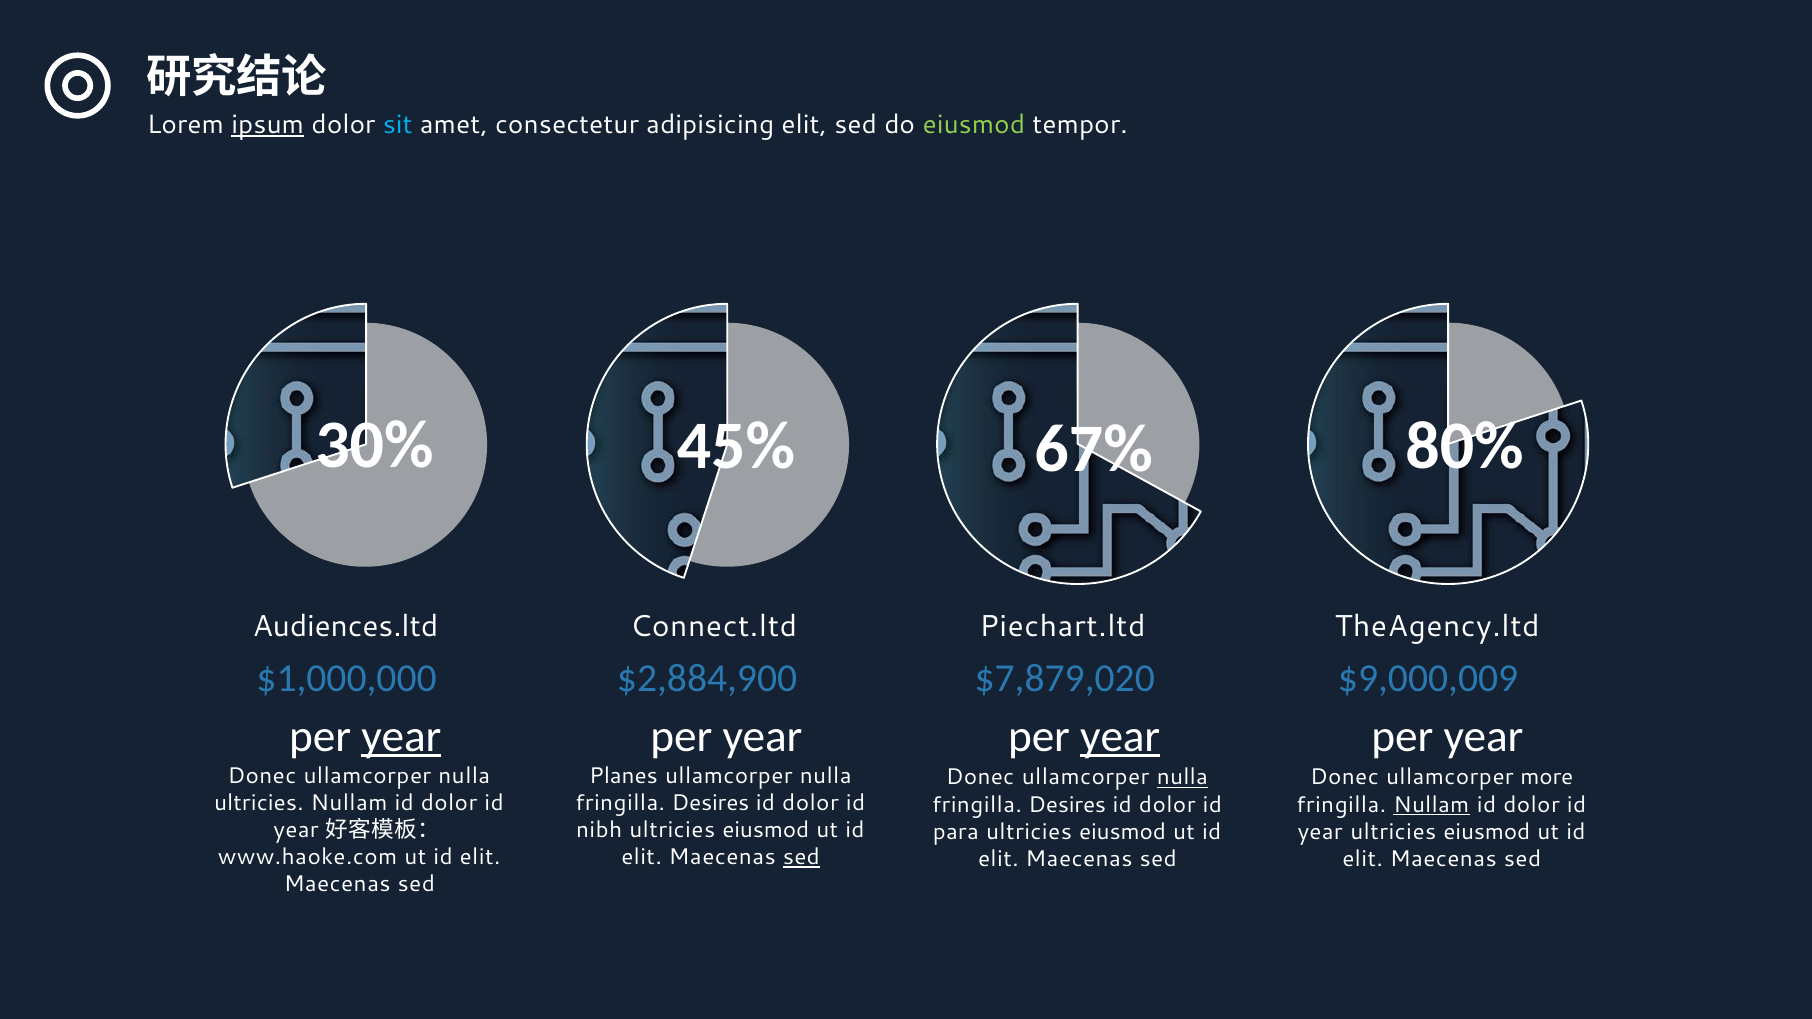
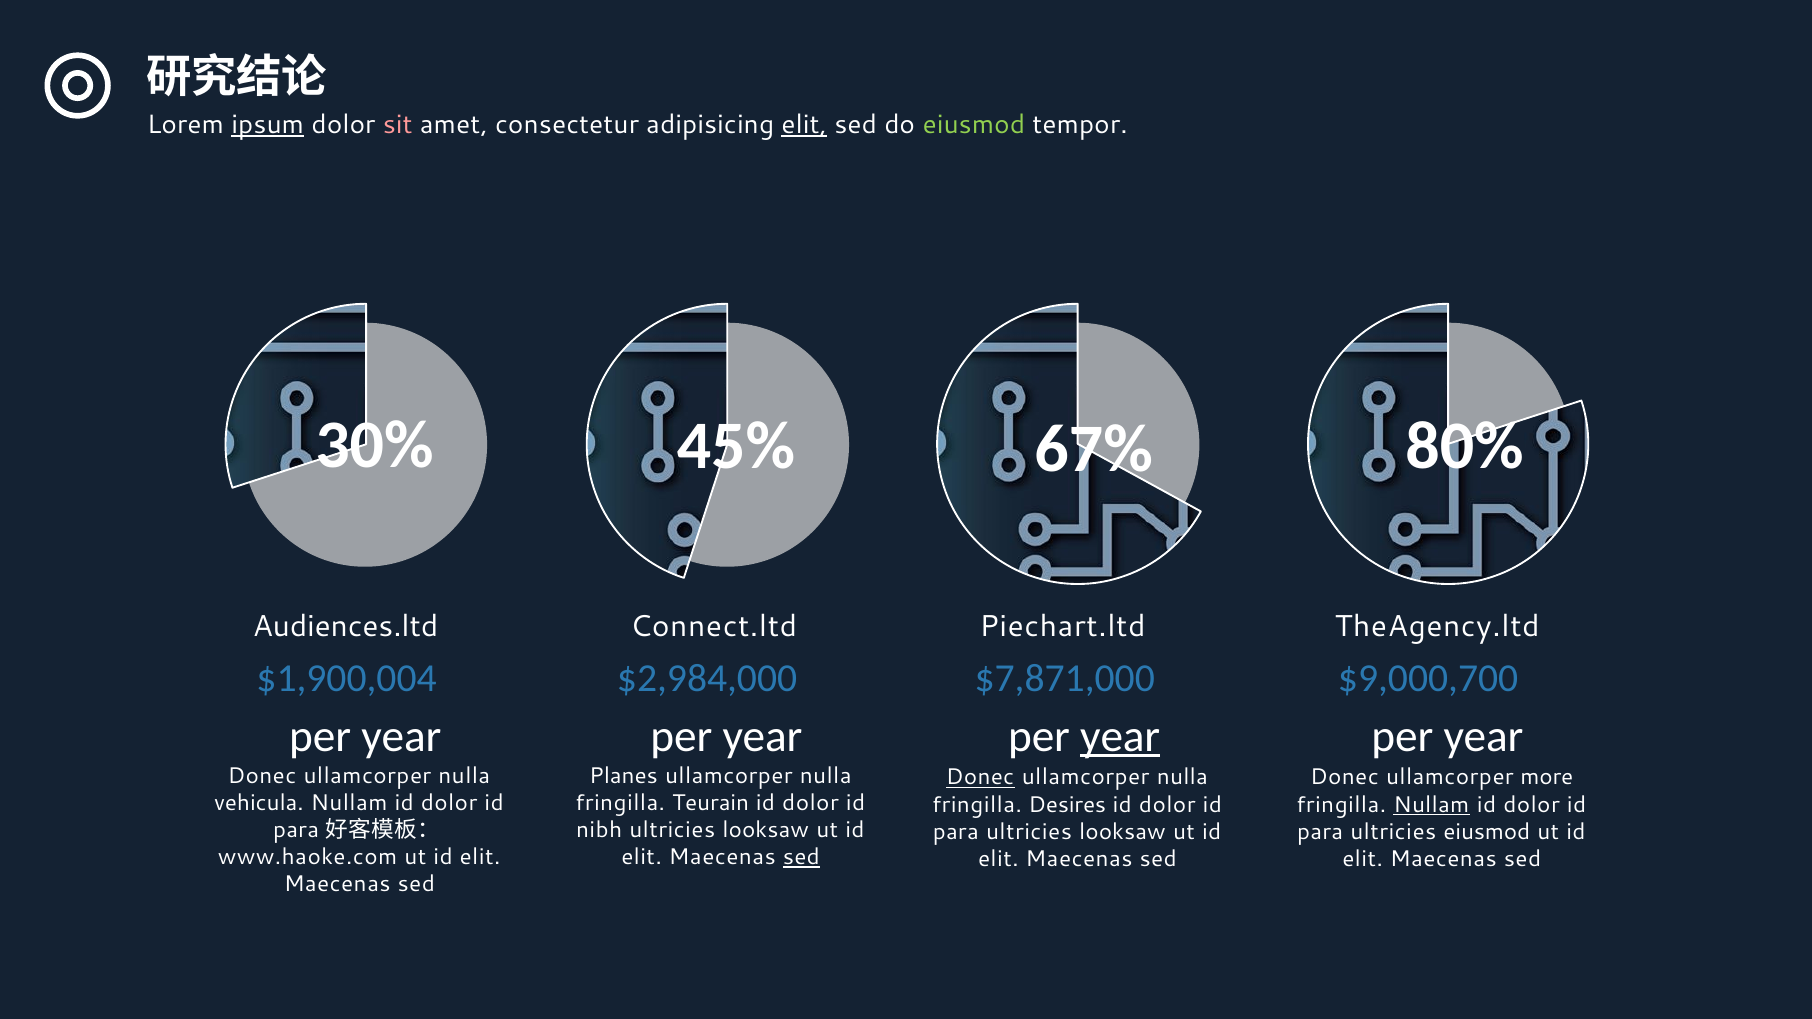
sit colour: light blue -> pink (398, 125)
elit underline: none -> present (804, 125)
$1,000,000: $1,000,000 -> $1,900,004 (347, 679)
$2,884,900: $2,884,900 -> $2,984,000 (707, 679)
$7,879,020: $7,879,020 -> $7,871,000 (1065, 679)
$9,000,009: $9,000,009 -> $9,000,700 (1428, 679)
year underline: present -> none (401, 736)
Donec underline: none -> present (980, 778)
nulla underline: present -> none (1182, 778)
ultricies: ultricies -> vehicula (259, 803)
Desires: Desires -> Teurain (711, 803)
year: year -> para (296, 830)
nibh ultricies eiusmod: eiusmod -> looksaw (766, 830)
eiusmod: eiusmod -> looksaw (1122, 832)
year: year -> para (1320, 832)
